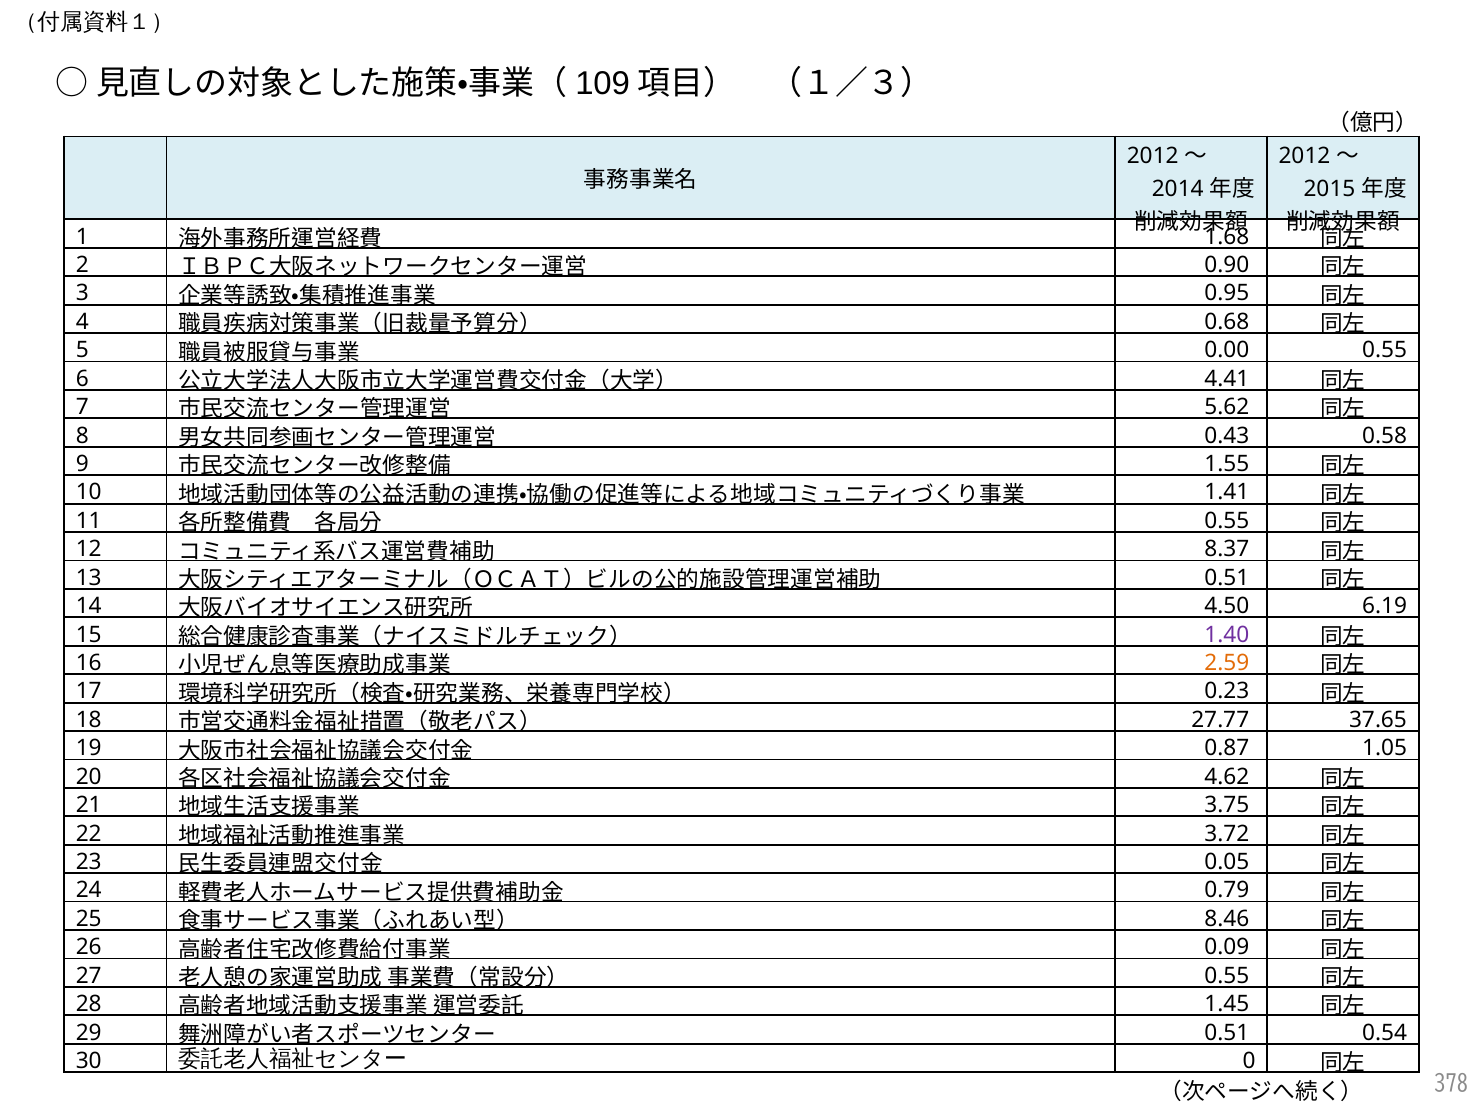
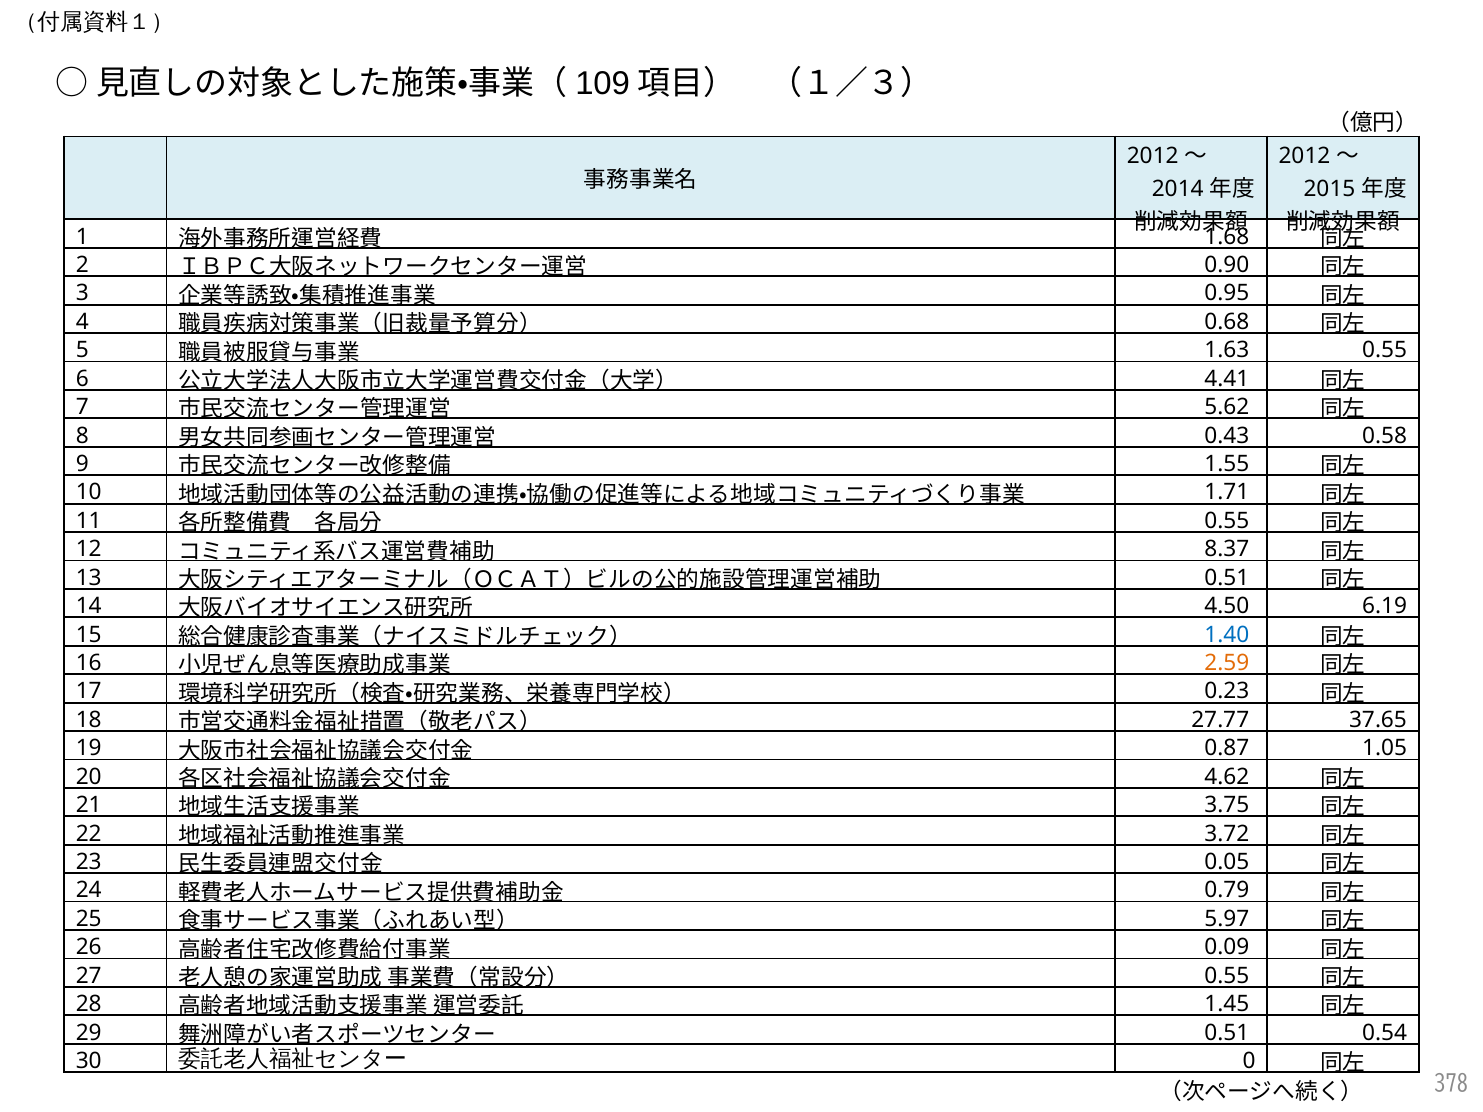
0.00: 0.00 -> 1.63 (1227, 350)
1.41: 1.41 -> 1.71 (1227, 493)
1.40 colour: purple -> blue (1227, 635)
8.46: 8.46 -> 5.97 (1227, 919)
